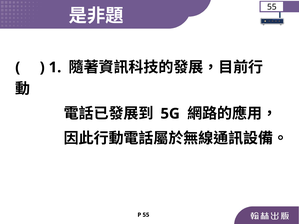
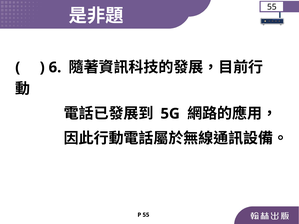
1: 1 -> 6 (55, 67)
